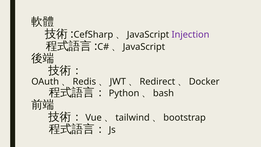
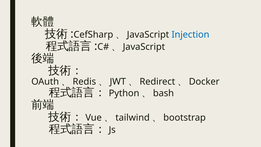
Injection colour: purple -> blue (190, 35)
